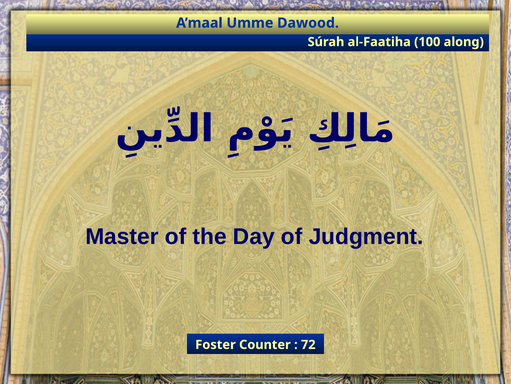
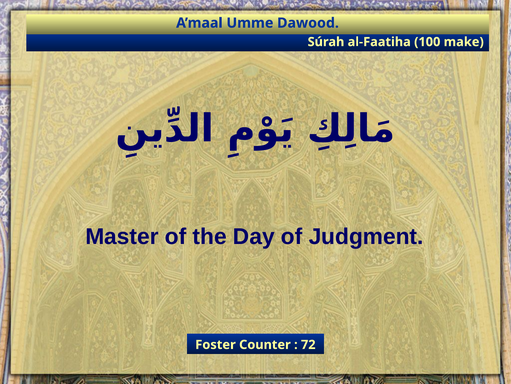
along: along -> make (464, 42)
